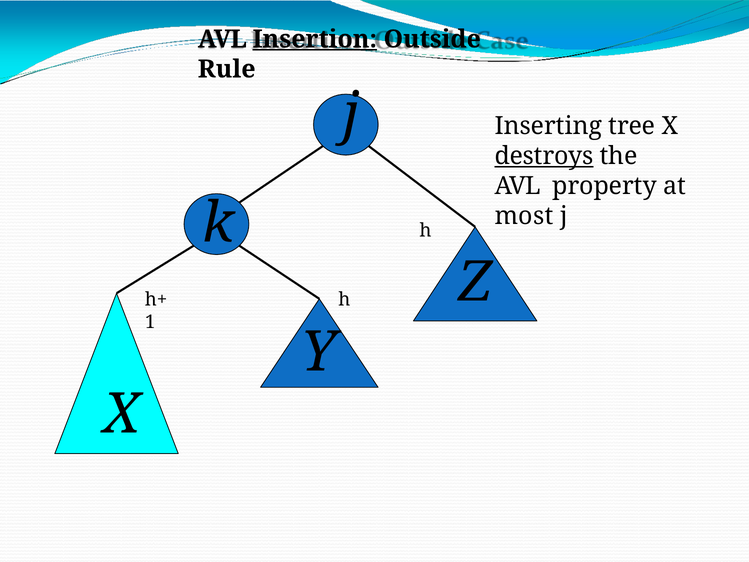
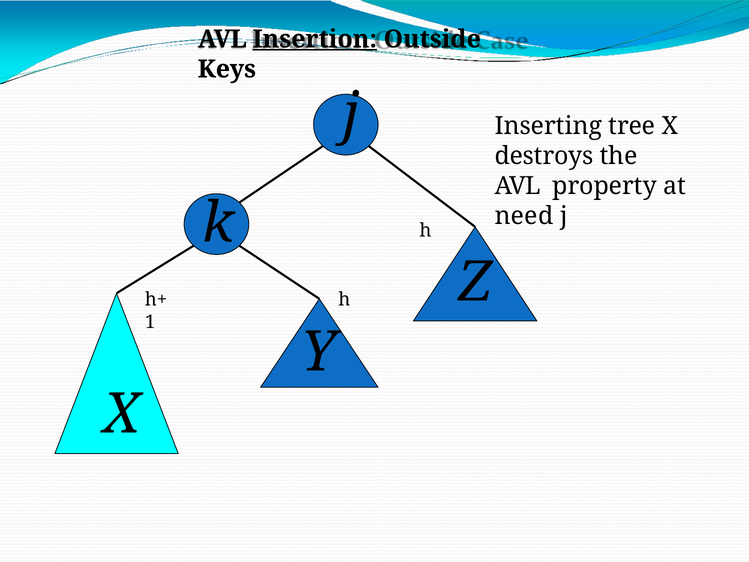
Rule: Rule -> Keys (227, 69)
destroys underline: present -> none (544, 156)
most: most -> need (524, 216)
